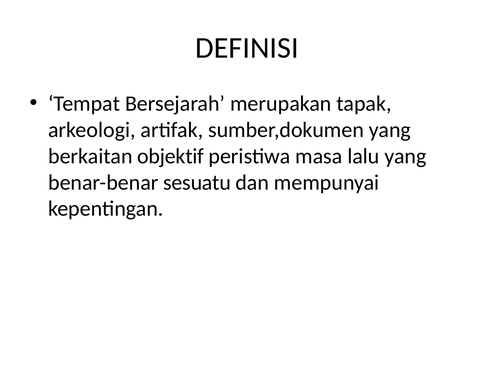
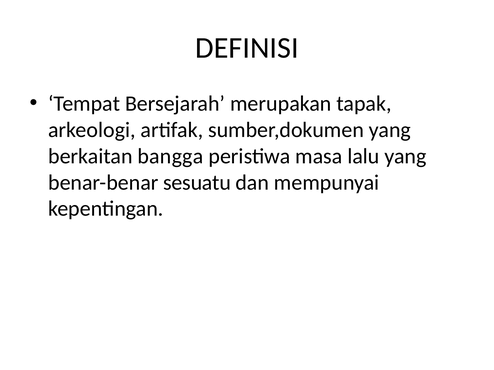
objektif: objektif -> bangga (170, 156)
